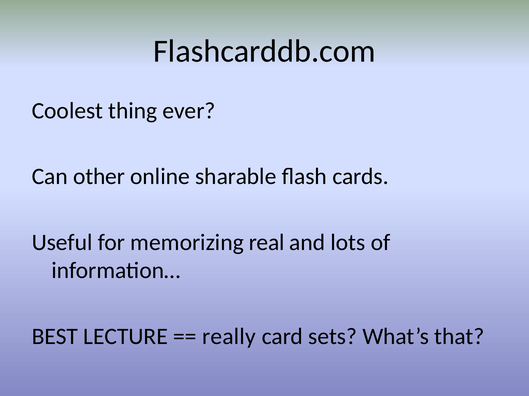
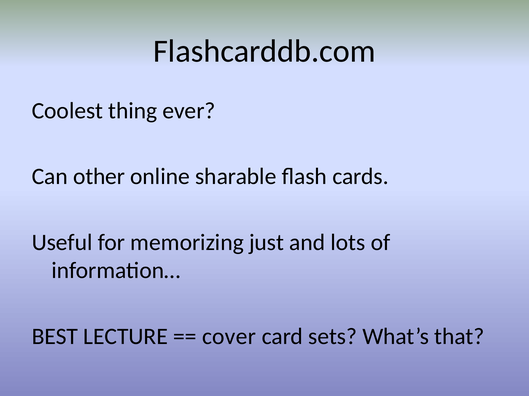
real: real -> just (267, 243)
really: really -> cover (229, 337)
